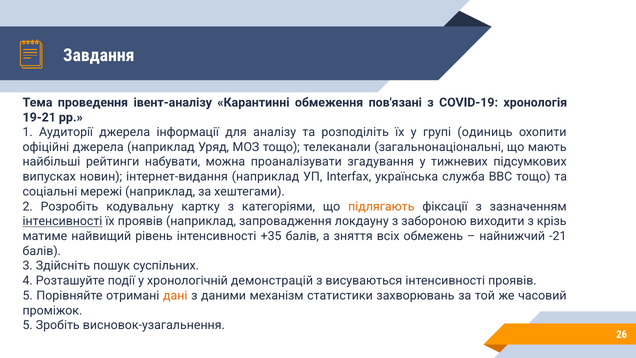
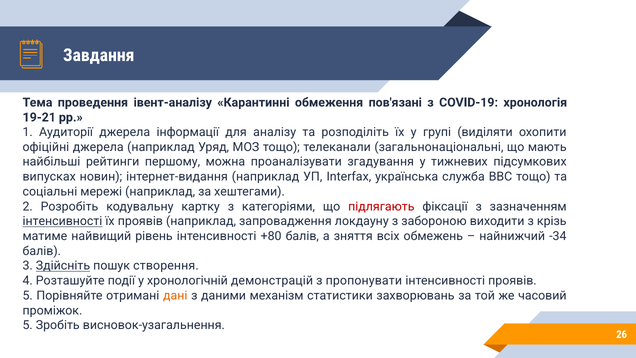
одиниць: одиниць -> виділяти (485, 132)
набувати: набувати -> першому (173, 162)
підлягають colour: orange -> red (381, 206)
+35: +35 -> +80 (271, 236)
-21: -21 -> -34 (558, 236)
Здійсніть underline: none -> present (63, 266)
суспільних: суспільних -> створення (166, 266)
висуваються: висуваються -> пропонувати (364, 281)
